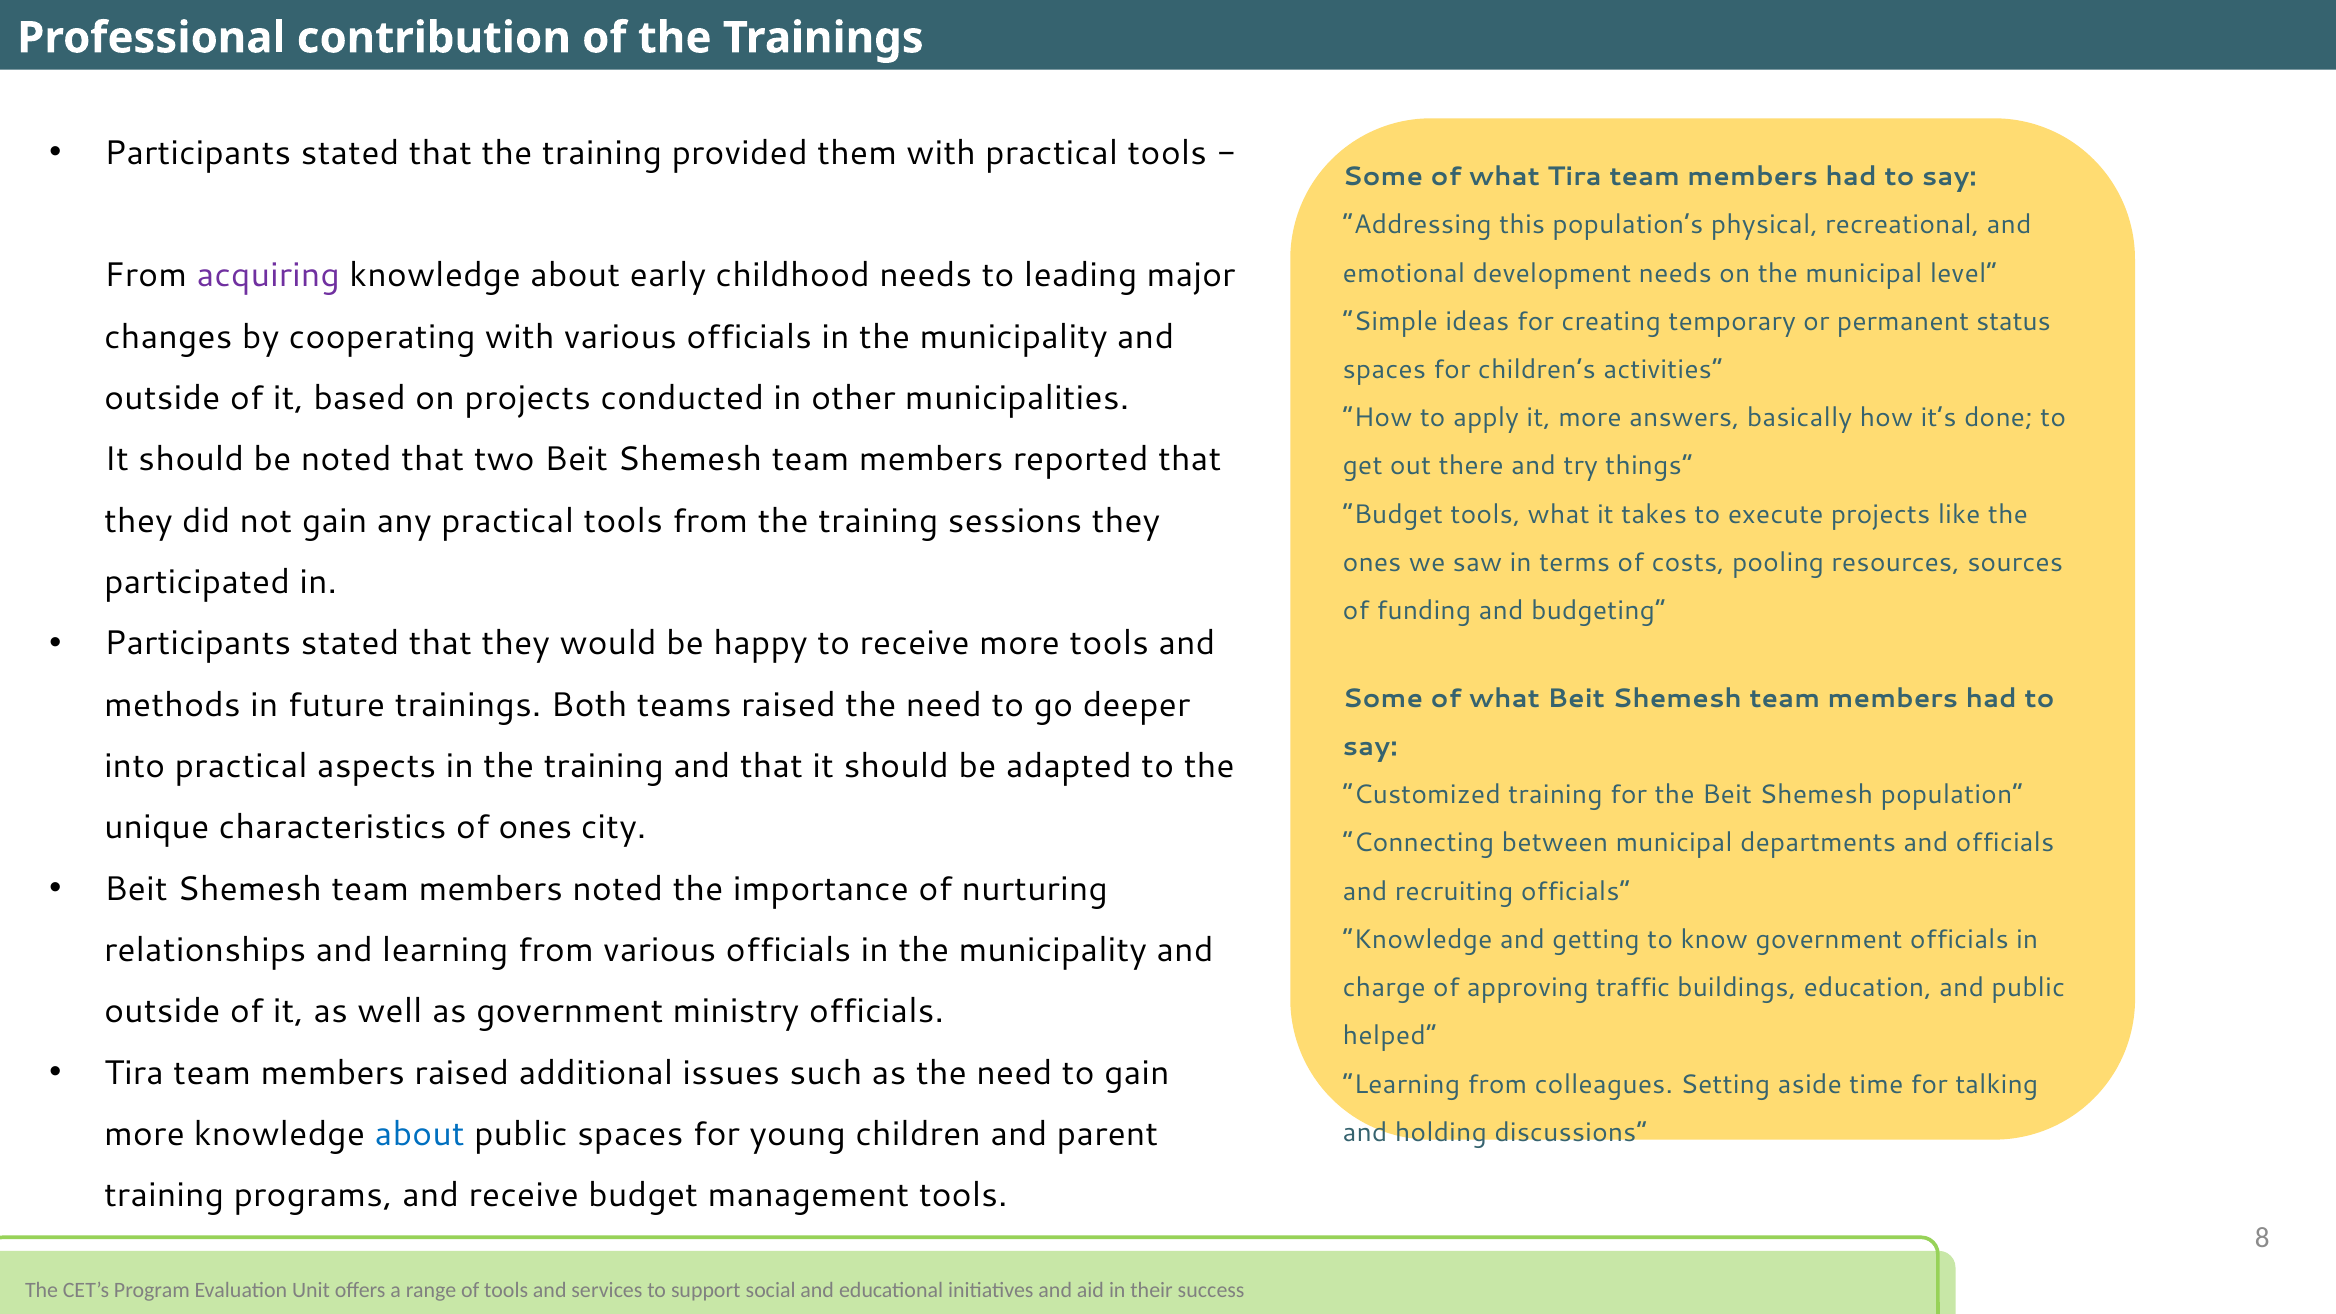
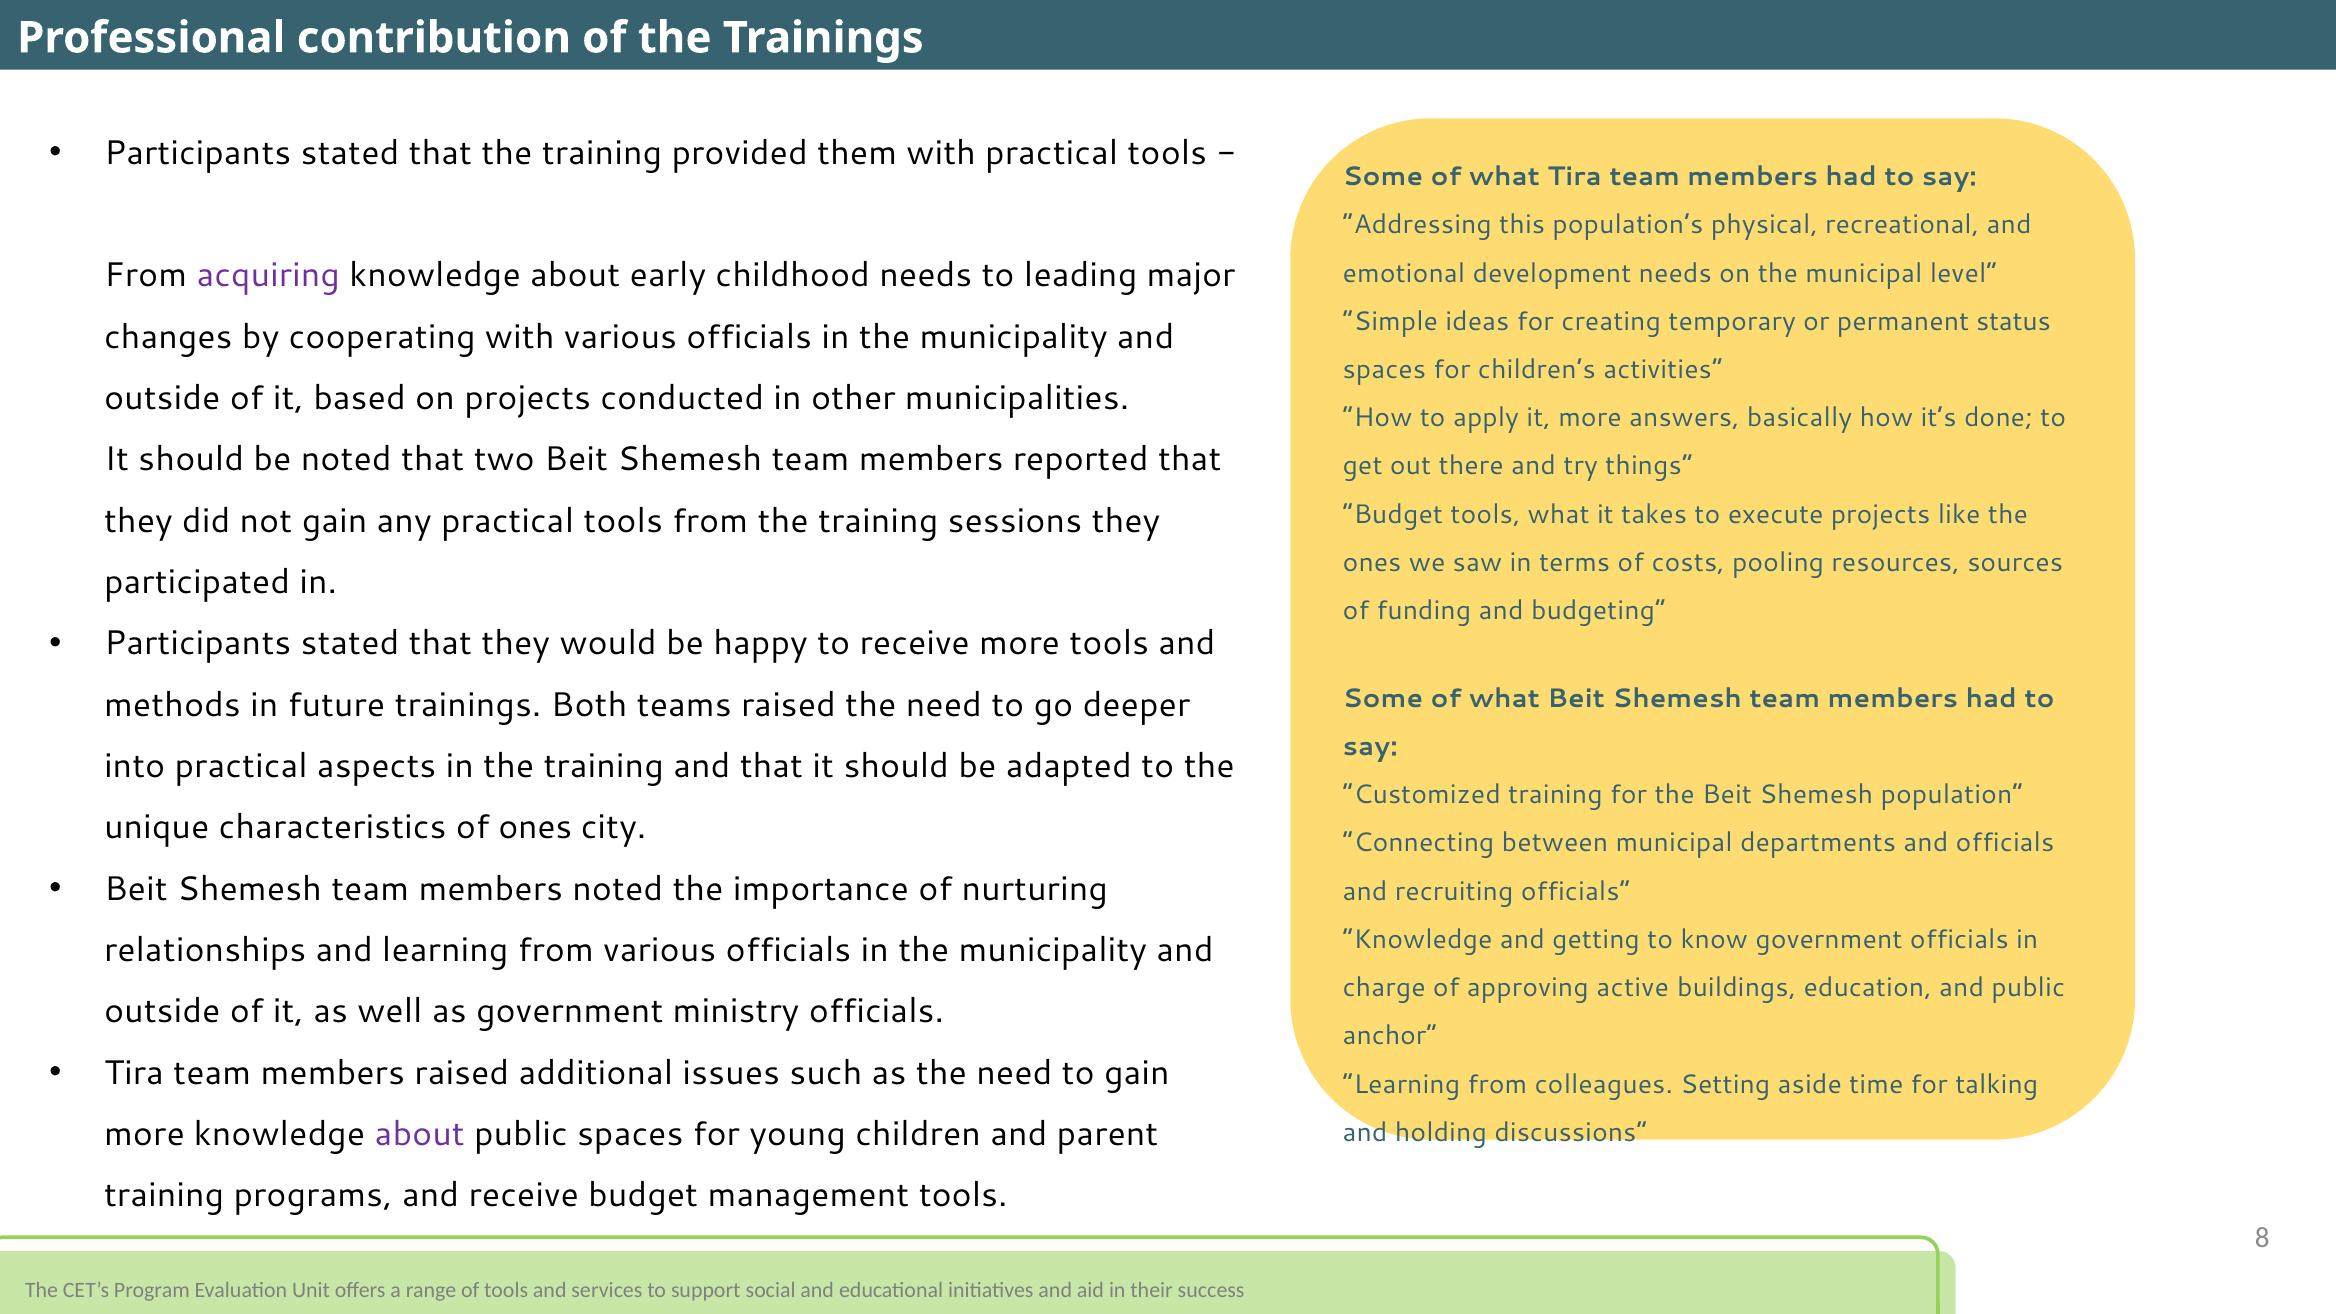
traffic: traffic -> active (1633, 988)
helped: helped -> anchor (1390, 1036)
about colour: blue -> purple (420, 1134)
